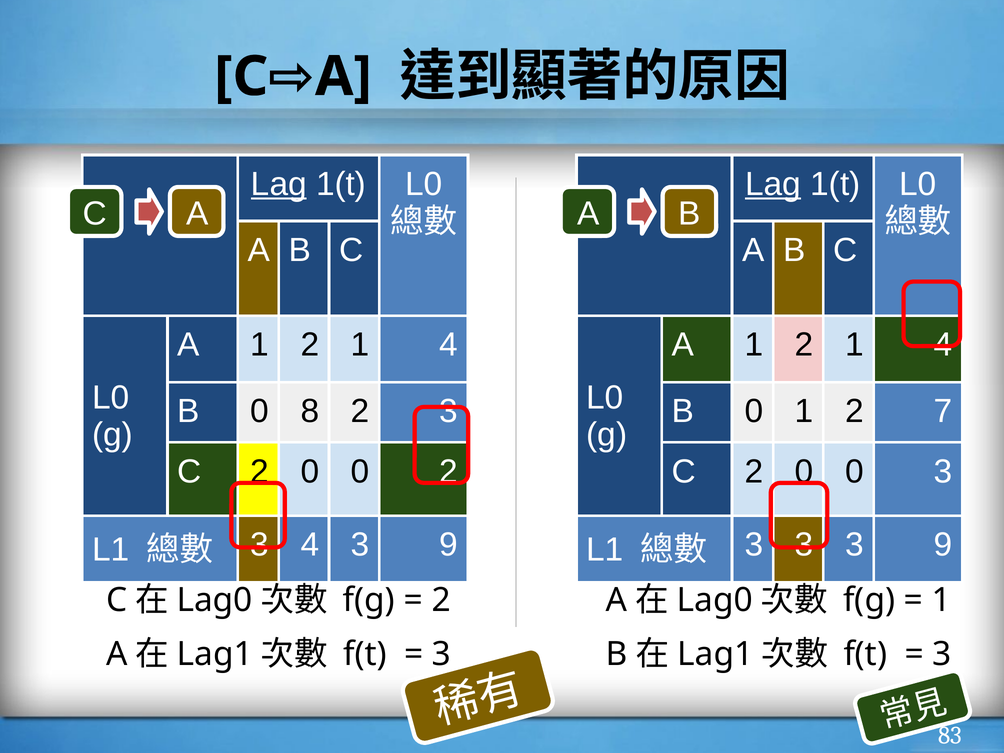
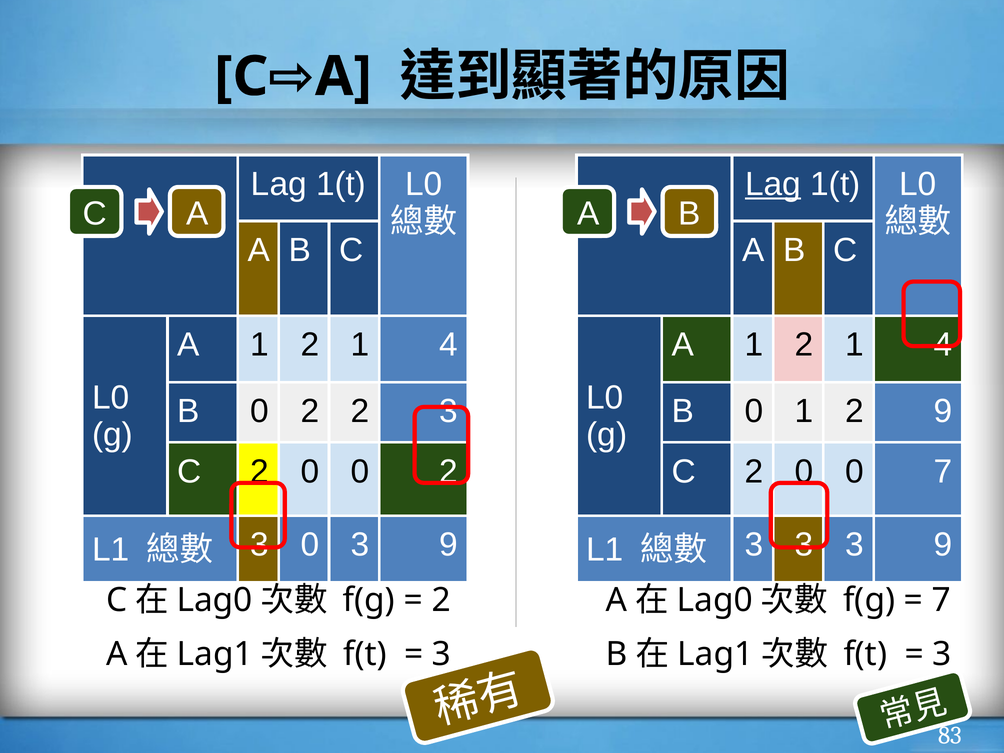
Lag underline: present -> none (279, 184)
B 0 8: 8 -> 2 (310, 411)
2 7: 7 -> 9 (943, 411)
0 3: 3 -> 7 (943, 472)
4: 4 -> 0 (310, 545)
1: 1 -> 7 (941, 600)
